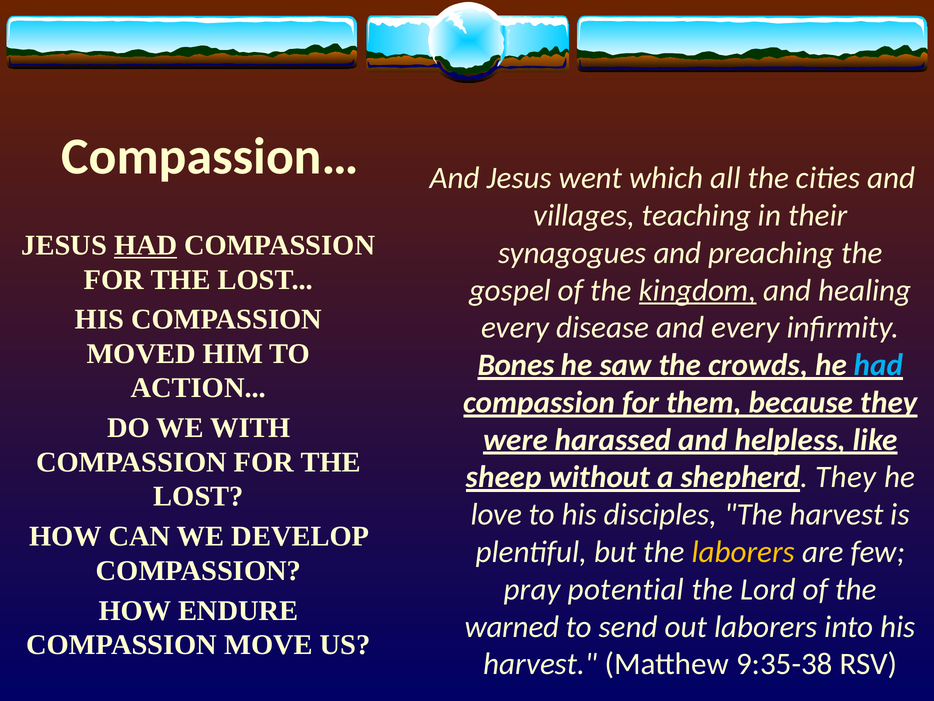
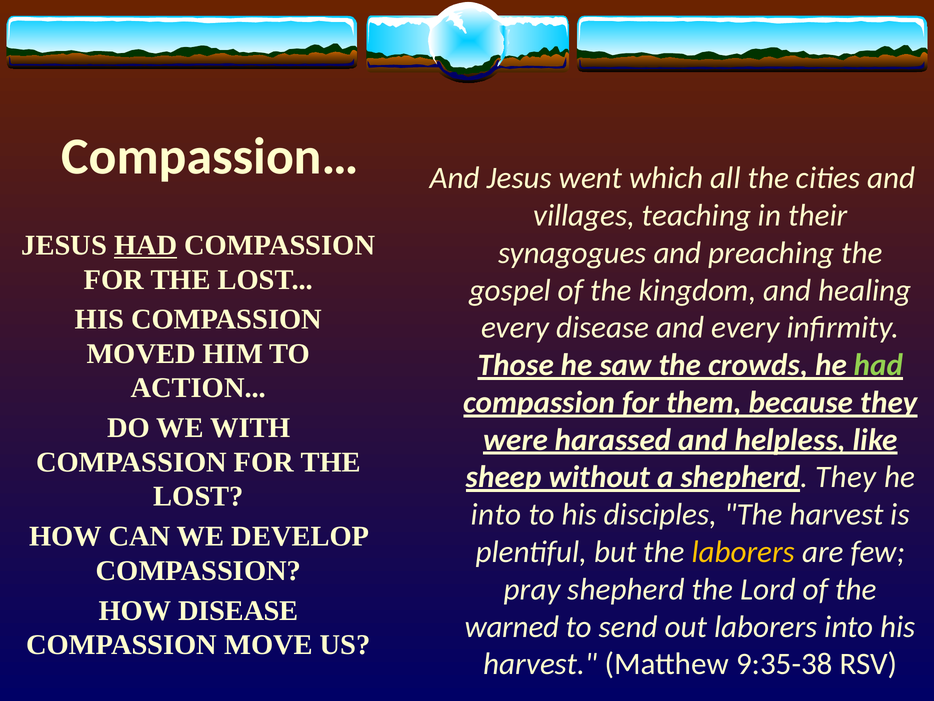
kingdom underline: present -> none (698, 290)
Bones: Bones -> Those (516, 365)
had colour: light blue -> light green (879, 365)
love: love -> into (496, 514)
pray potential: potential -> shepherd (626, 589)
HOW ENDURE: ENDURE -> DISEASE (238, 610)
